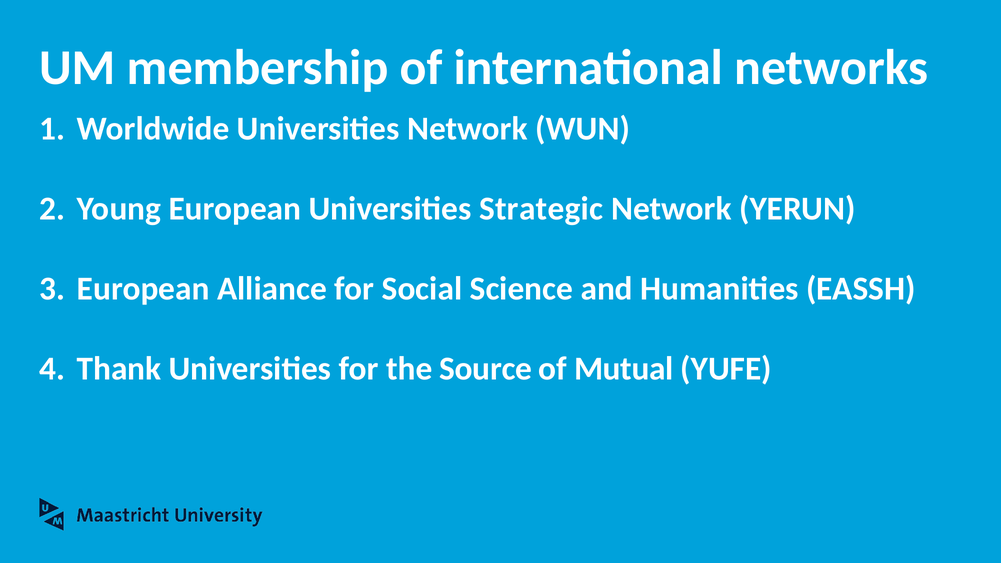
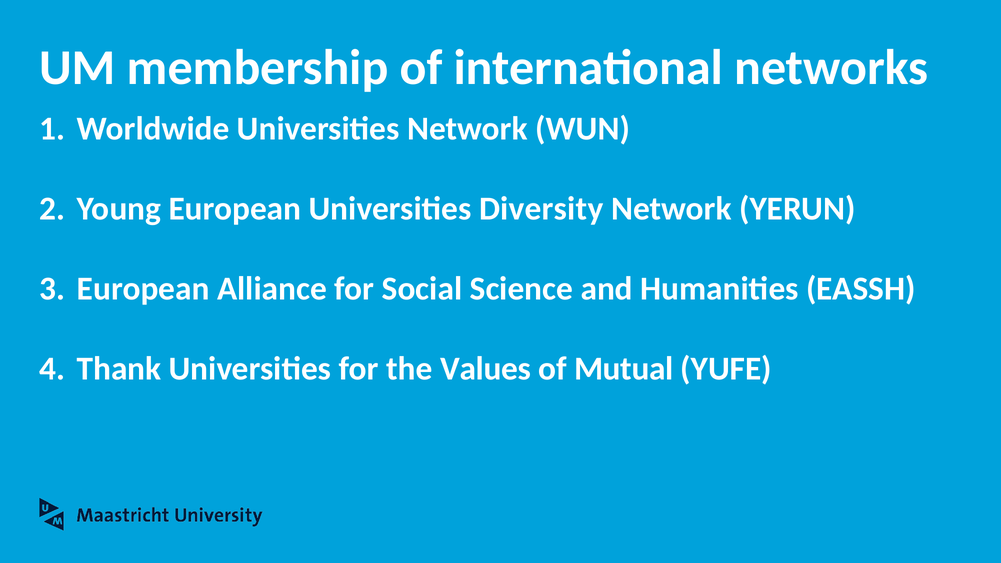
Strategic: Strategic -> Diversity (541, 209)
Source: Source -> Values (486, 369)
